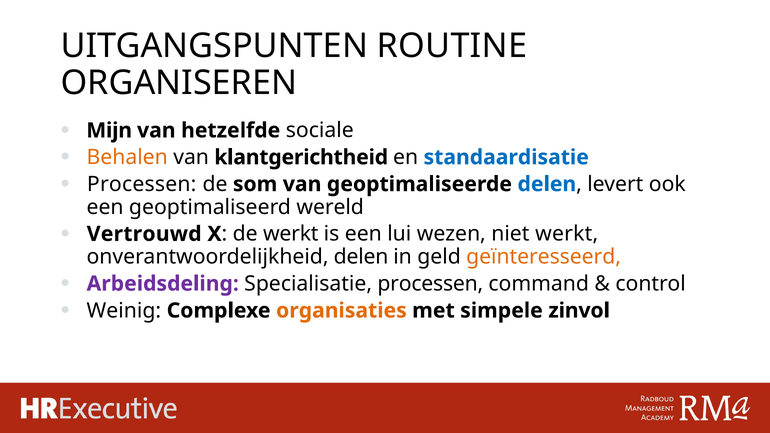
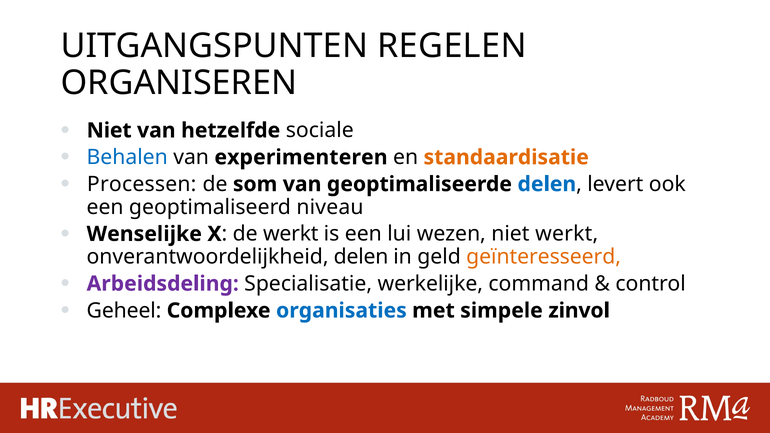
ROUTINE: ROUTINE -> REGELEN (452, 46)
Mijn: Mijn -> Niet (109, 130)
Behalen colour: orange -> blue (127, 157)
klantgerichtheid: klantgerichtheid -> experimenteren (301, 157)
standaardisatie colour: blue -> orange (506, 157)
wereld: wereld -> niveau (330, 207)
Vertrouwd: Vertrouwd -> Wenselijke (144, 234)
Specialisatie processen: processen -> werkelijke (430, 284)
Weinig: Weinig -> Geheel (124, 311)
organisaties colour: orange -> blue (341, 311)
